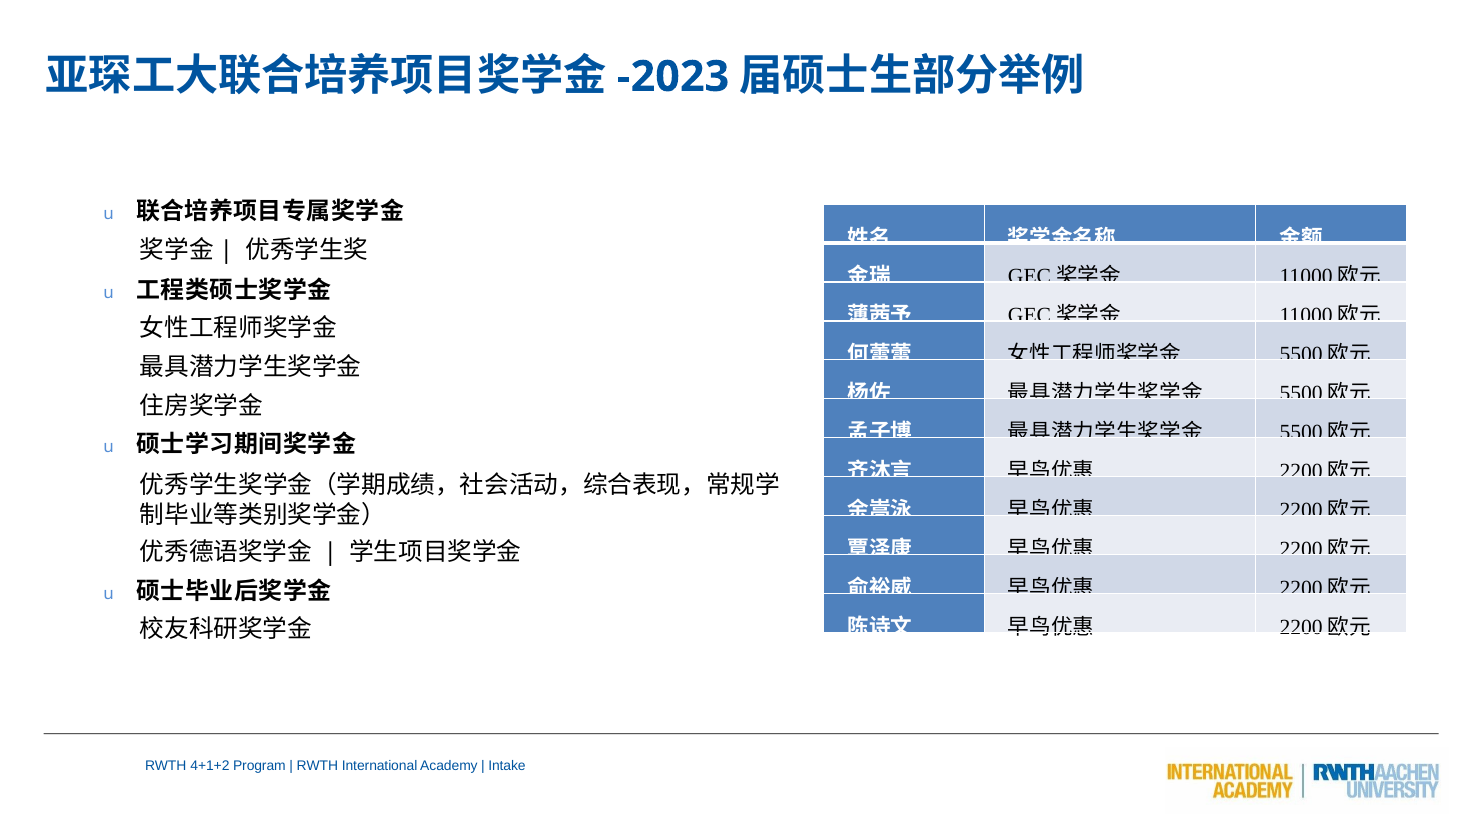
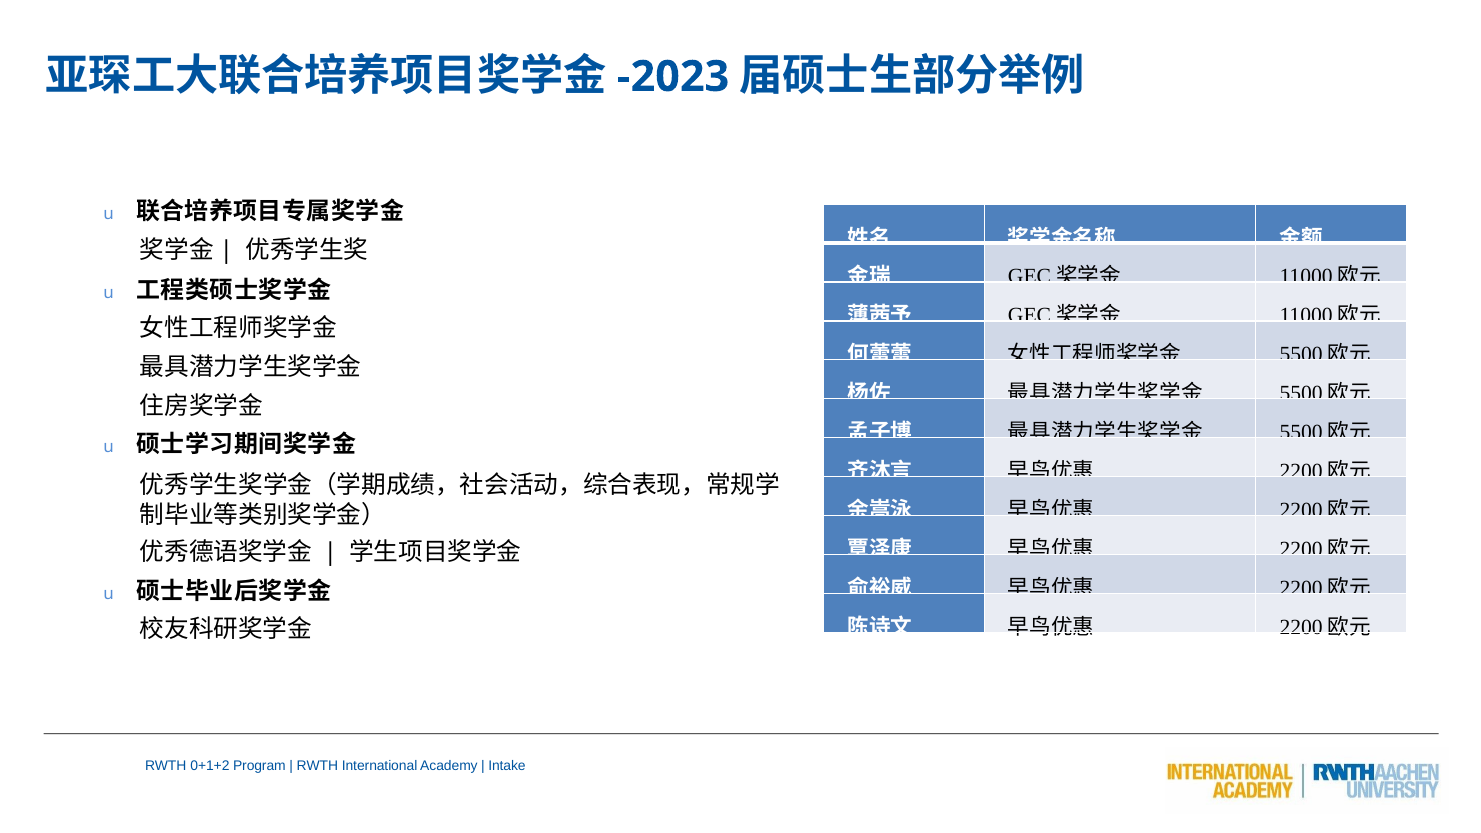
4+1+2: 4+1+2 -> 0+1+2 (210, 766)
